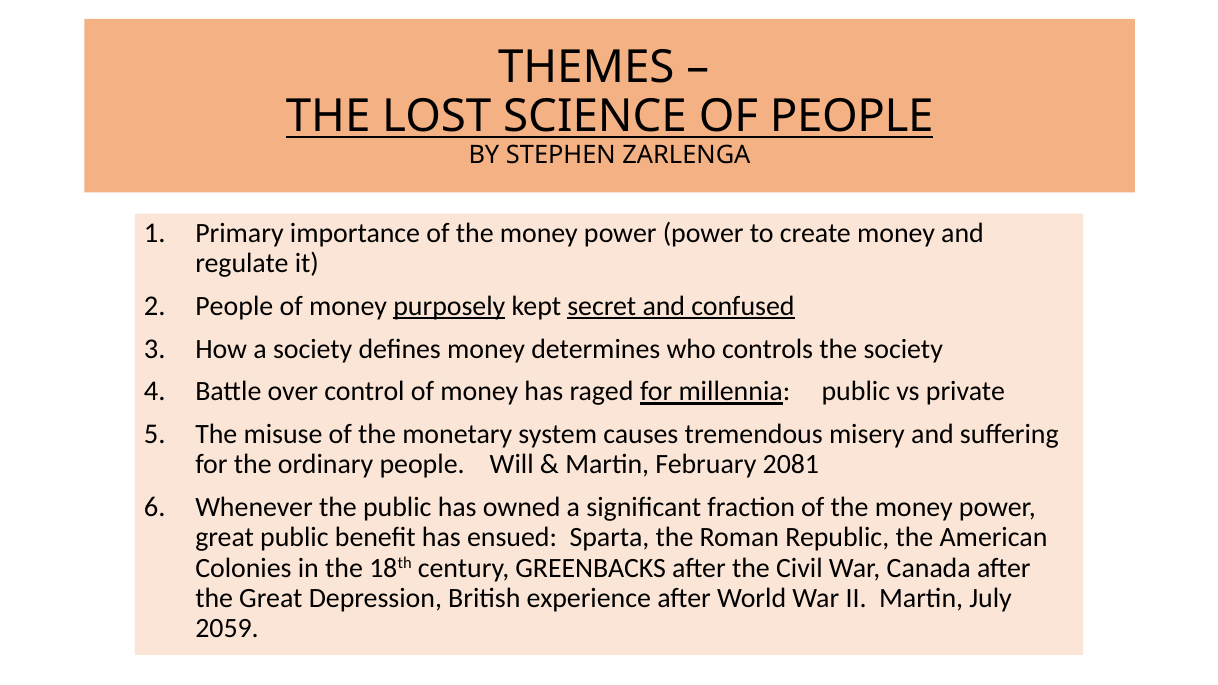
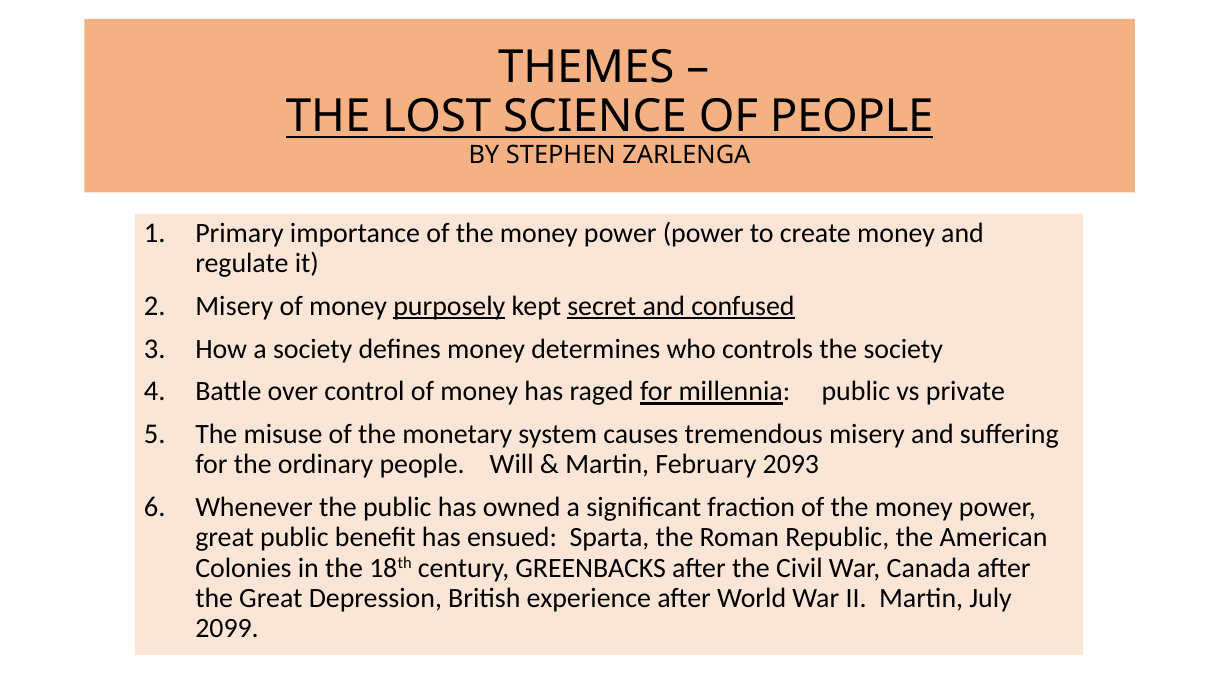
People: People -> Misery (234, 306)
2081: 2081 -> 2093 (791, 465)
2059: 2059 -> 2099 (227, 628)
